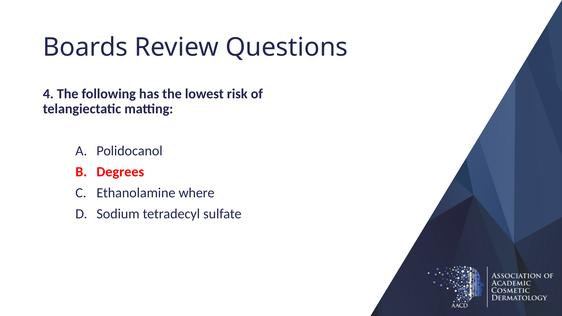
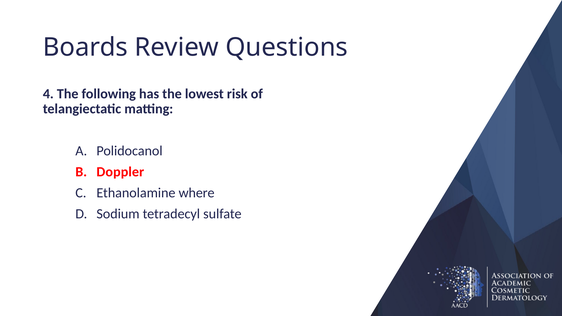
Degrees: Degrees -> Doppler (120, 172)
